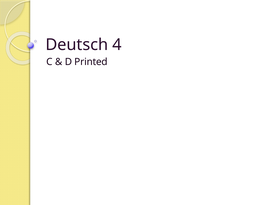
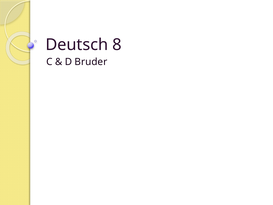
4: 4 -> 8 (117, 45)
Printed: Printed -> Bruder (91, 62)
